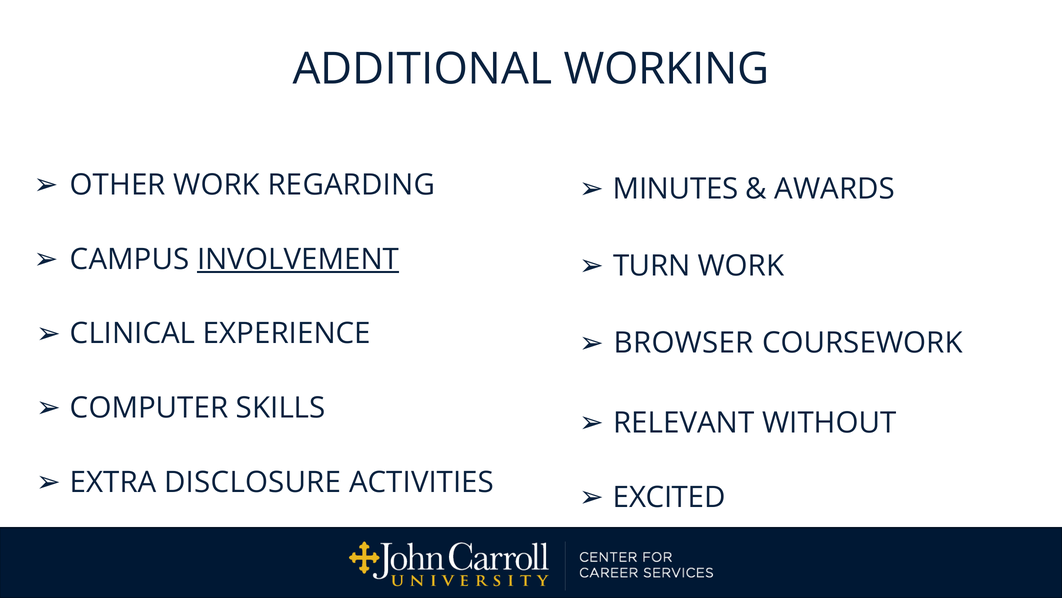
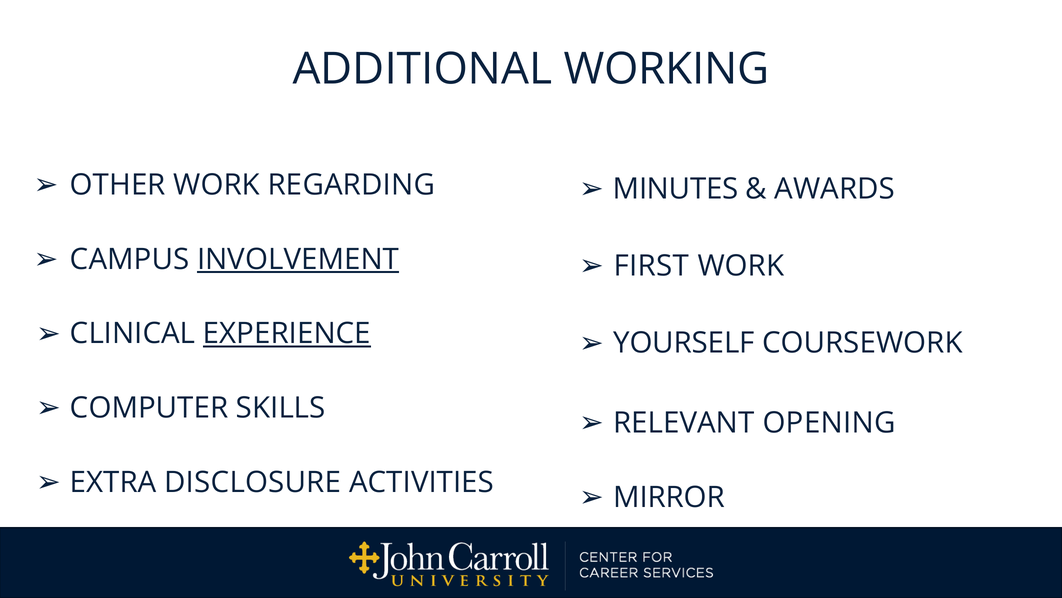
TURN: TURN -> FIRST (651, 266)
EXPERIENCE underline: none -> present (287, 333)
BROWSER: BROWSER -> YOURSELF (684, 343)
WITHOUT: WITHOUT -> OPENING (829, 423)
EXCITED: EXCITED -> MIRROR (669, 497)
